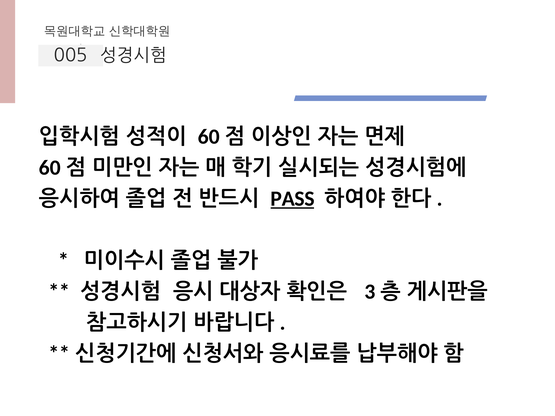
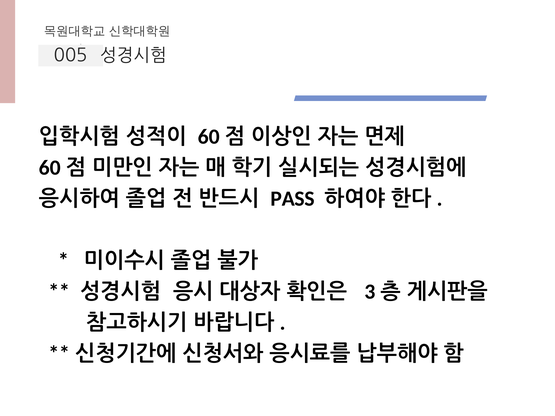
PASS underline: present -> none (293, 199)
